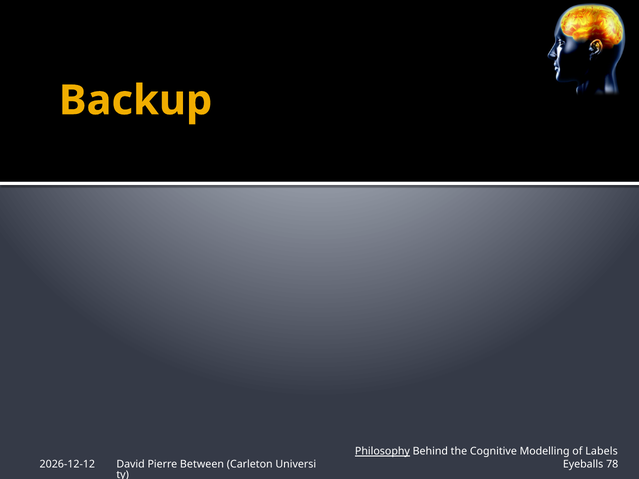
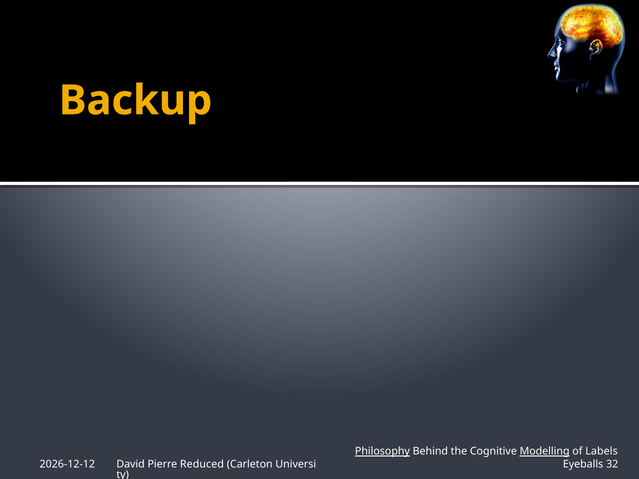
Modelling underline: none -> present (545, 452)
Between: Between -> Reduced (202, 464)
78: 78 -> 32 (612, 464)
